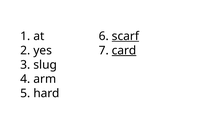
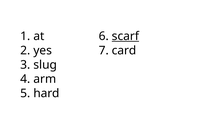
card underline: present -> none (124, 51)
